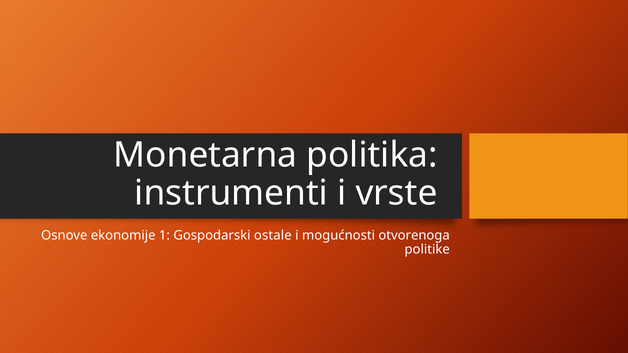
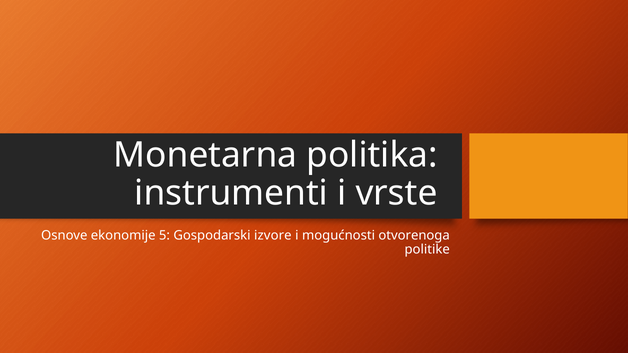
1: 1 -> 5 (164, 236)
ostale: ostale -> izvore (273, 236)
